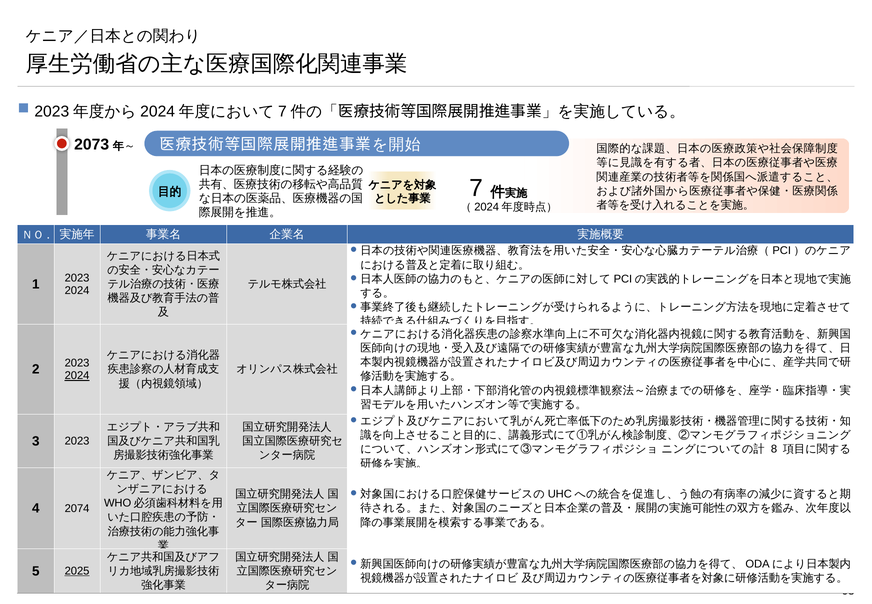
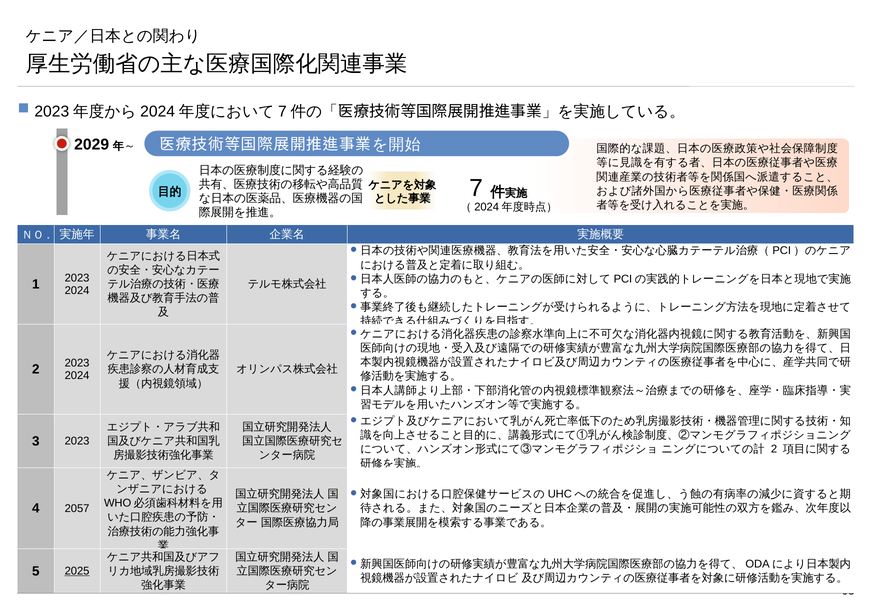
2073: 2073 -> 2029 (92, 144)
2024 underline: present -> none (77, 375)
8: 8 -> 2 (774, 449)
2074: 2074 -> 2057 (77, 508)
